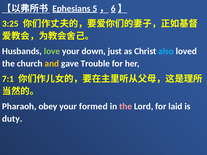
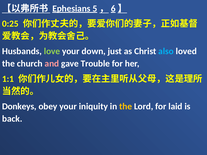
3:25: 3:25 -> 0:25 (10, 24)
and colour: yellow -> pink (52, 64)
7:1: 7:1 -> 1:1 (8, 79)
Pharaoh: Pharaoh -> Donkeys (19, 107)
formed: formed -> iniquity (93, 107)
the colour: pink -> yellow (126, 107)
duty: duty -> back (12, 119)
